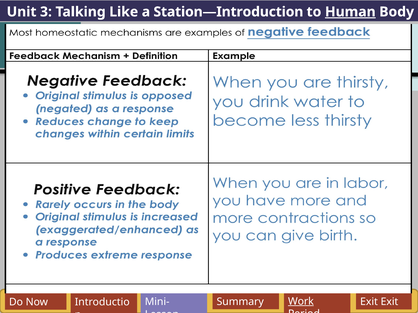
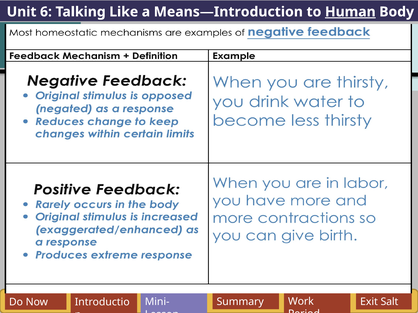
3: 3 -> 6 (46, 12)
Station—Introduction: Station—Introduction -> Means—Introduction (228, 12)
Work underline: present -> none (301, 302)
Exit Exit: Exit -> Salt (389, 302)
